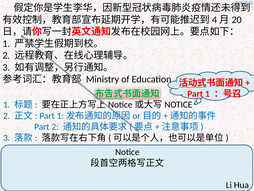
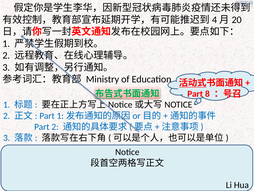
Part 1: 1 -> 8 (207, 94)
